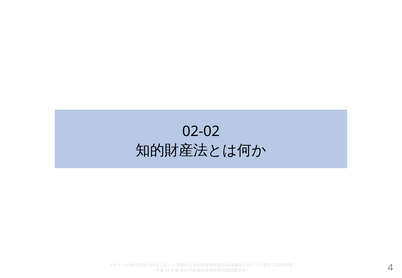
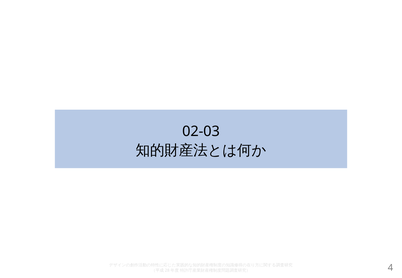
02-02: 02-02 -> 02-03 (201, 131)
